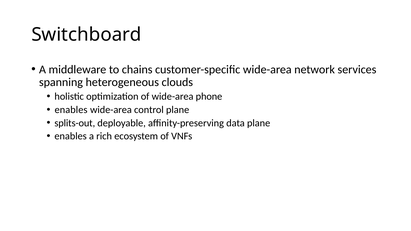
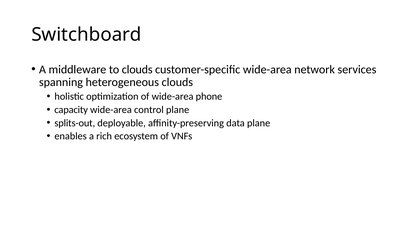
to chains: chains -> clouds (137, 69)
enables: enables -> capacity (71, 110)
